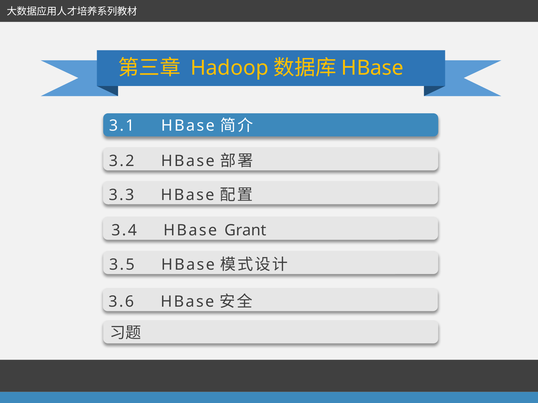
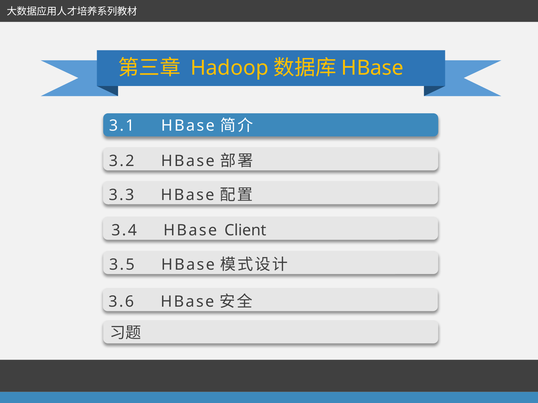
Grant: Grant -> Client (245, 231)
